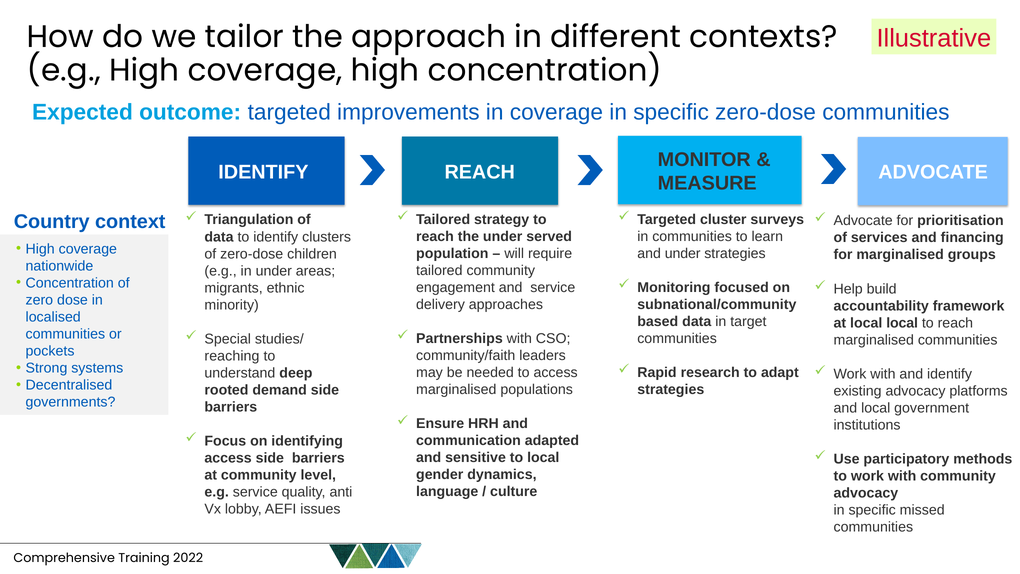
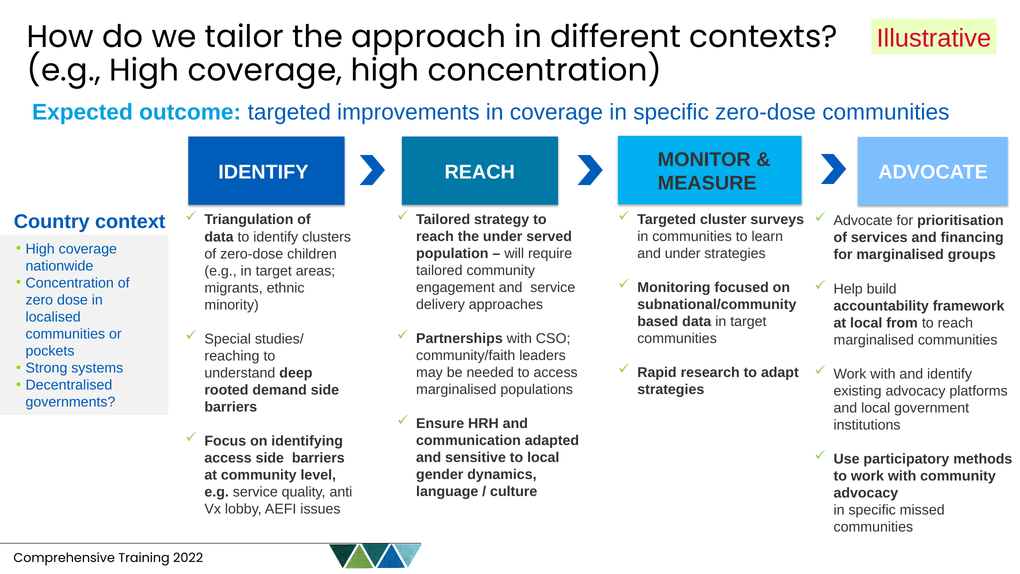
e.g in under: under -> target (274, 271)
local local: local -> from (902, 323)
